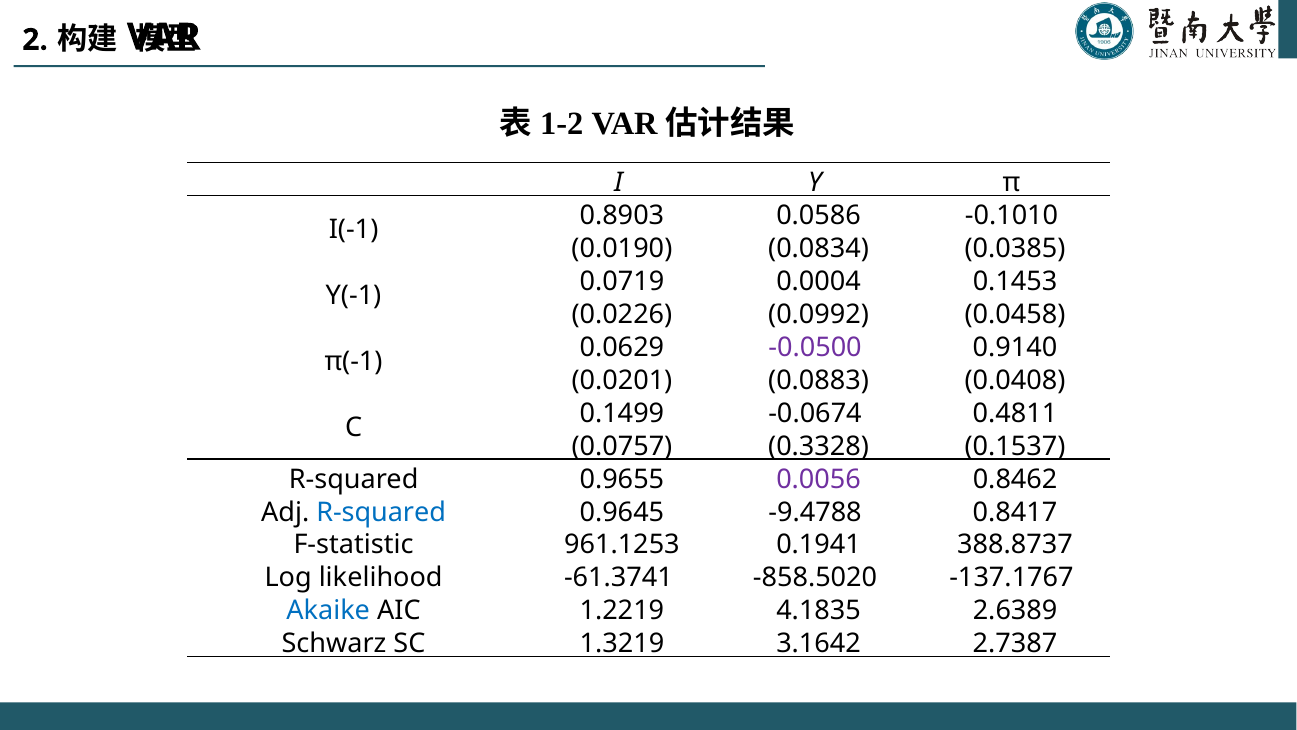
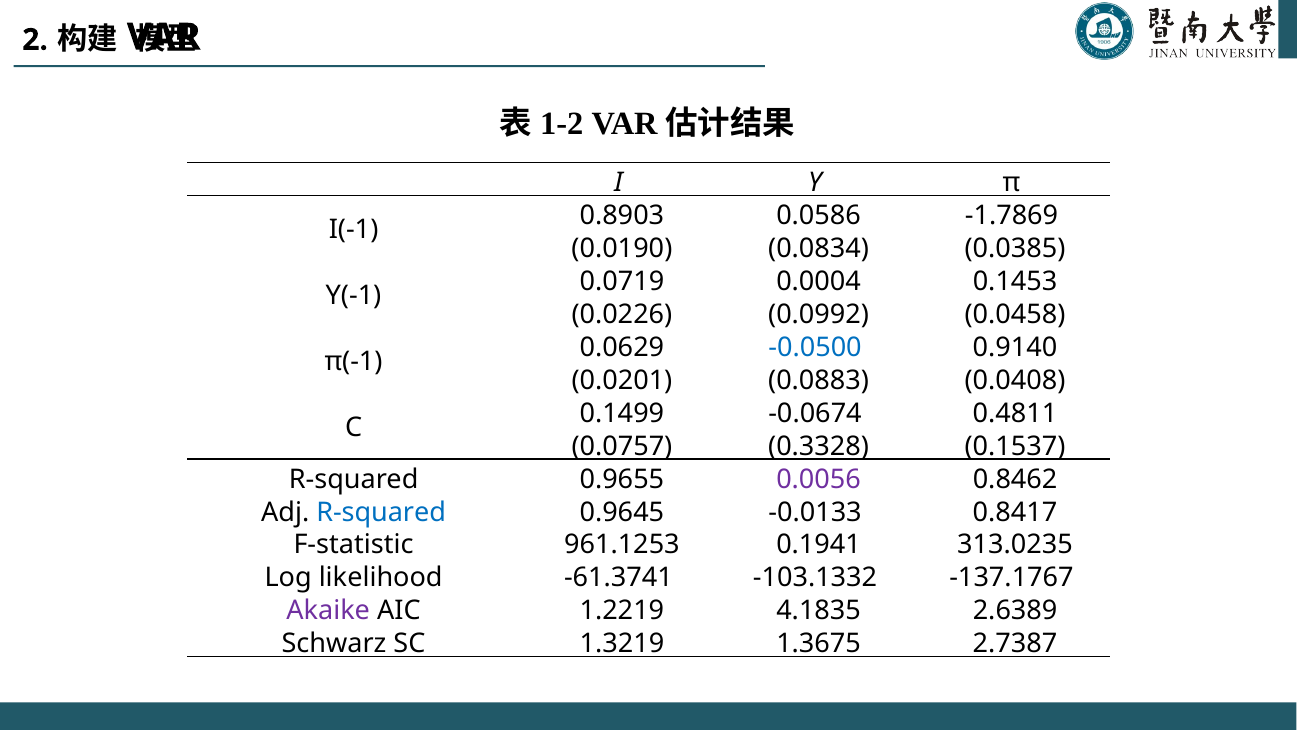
-0.1010: -0.1010 -> -1.7869 (1012, 215)
-0.0500 colour: purple -> blue (815, 347)
-9.4788: -9.4788 -> -0.0133 (815, 512)
388.8737: 388.8737 -> 313.0235 (1015, 545)
-858.5020: -858.5020 -> -103.1332 (815, 578)
Akaike colour: blue -> purple (328, 611)
3.1642: 3.1642 -> 1.3675 (819, 644)
